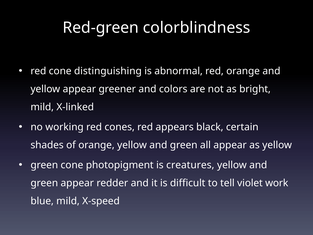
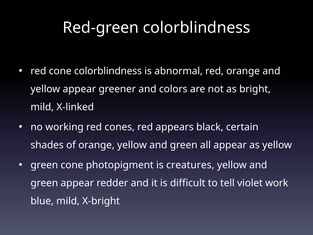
cone distinguishing: distinguishing -> colorblindness (108, 71)
X-speed: X-speed -> X-bright (101, 201)
